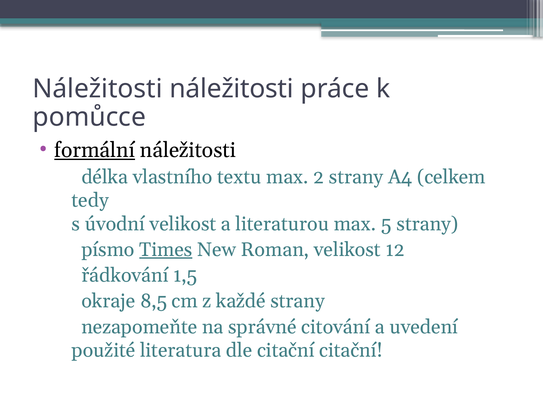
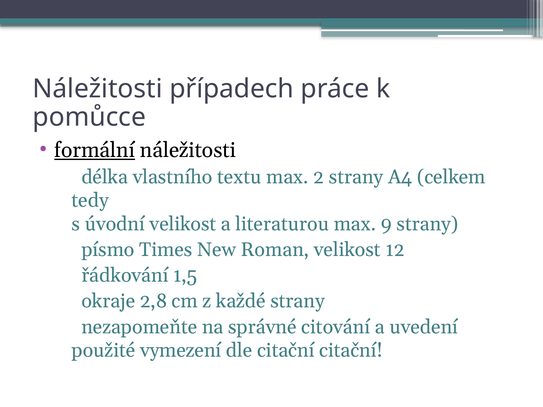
Náležitosti náležitosti: náležitosti -> případech (232, 89)
5: 5 -> 9 (386, 224)
Times underline: present -> none (166, 250)
8,5: 8,5 -> 2,8 (154, 301)
literatura: literatura -> vymezení (181, 351)
